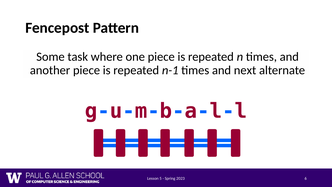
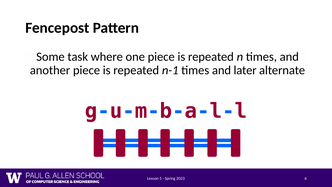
next: next -> later (245, 70)
